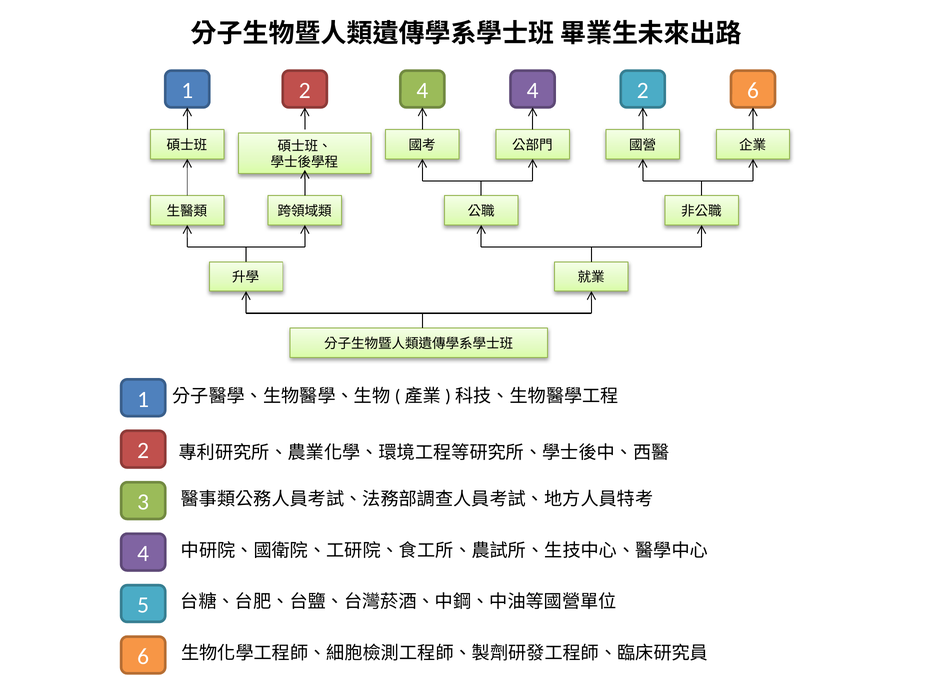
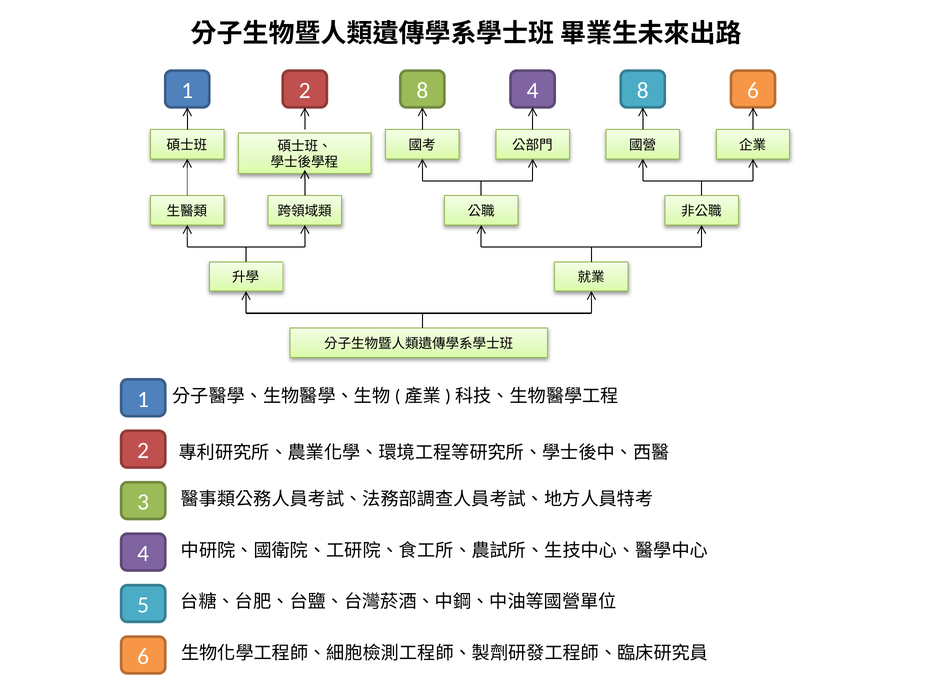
2 4: 4 -> 8 (422, 91)
4 2: 2 -> 8 (643, 91)
